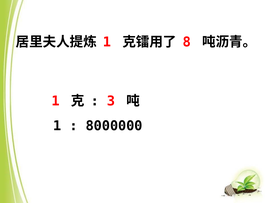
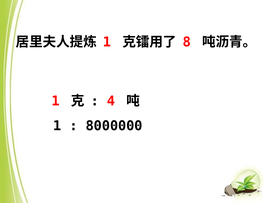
3: 3 -> 4 (111, 101)
